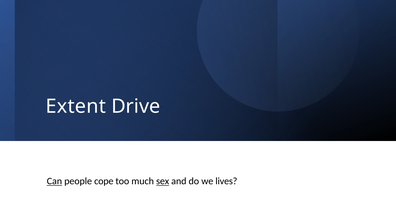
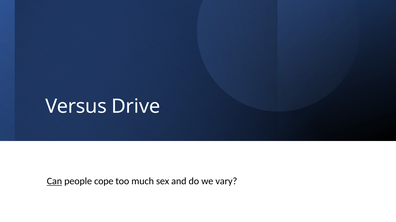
Extent: Extent -> Versus (76, 107)
sex underline: present -> none (163, 182)
lives: lives -> vary (226, 182)
